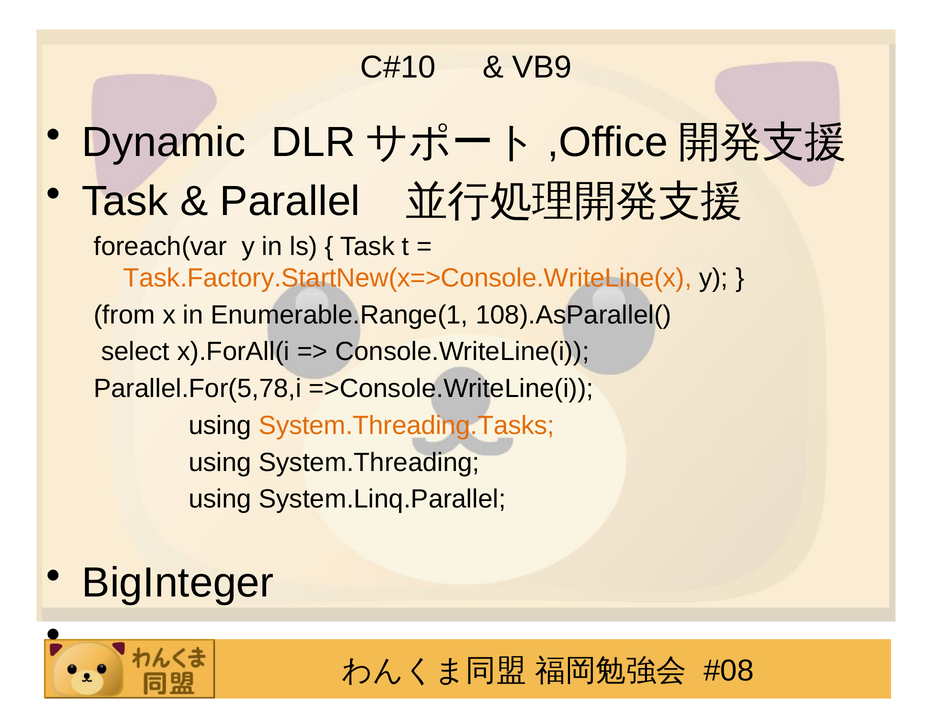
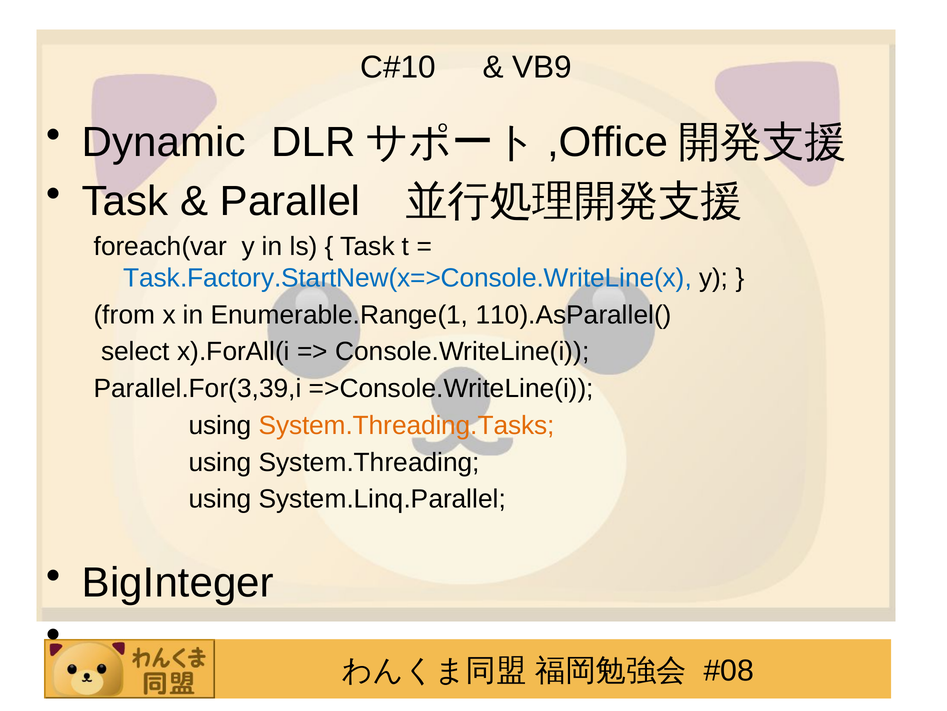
Task.Factory.StartNew(x=>Console.WriteLine(x colour: orange -> blue (408, 278)
108).AsParallel(: 108).AsParallel( -> 110).AsParallel( (574, 315)
Parallel.For(5,78,i: Parallel.For(5,78,i -> Parallel.For(3,39,i (198, 388)
